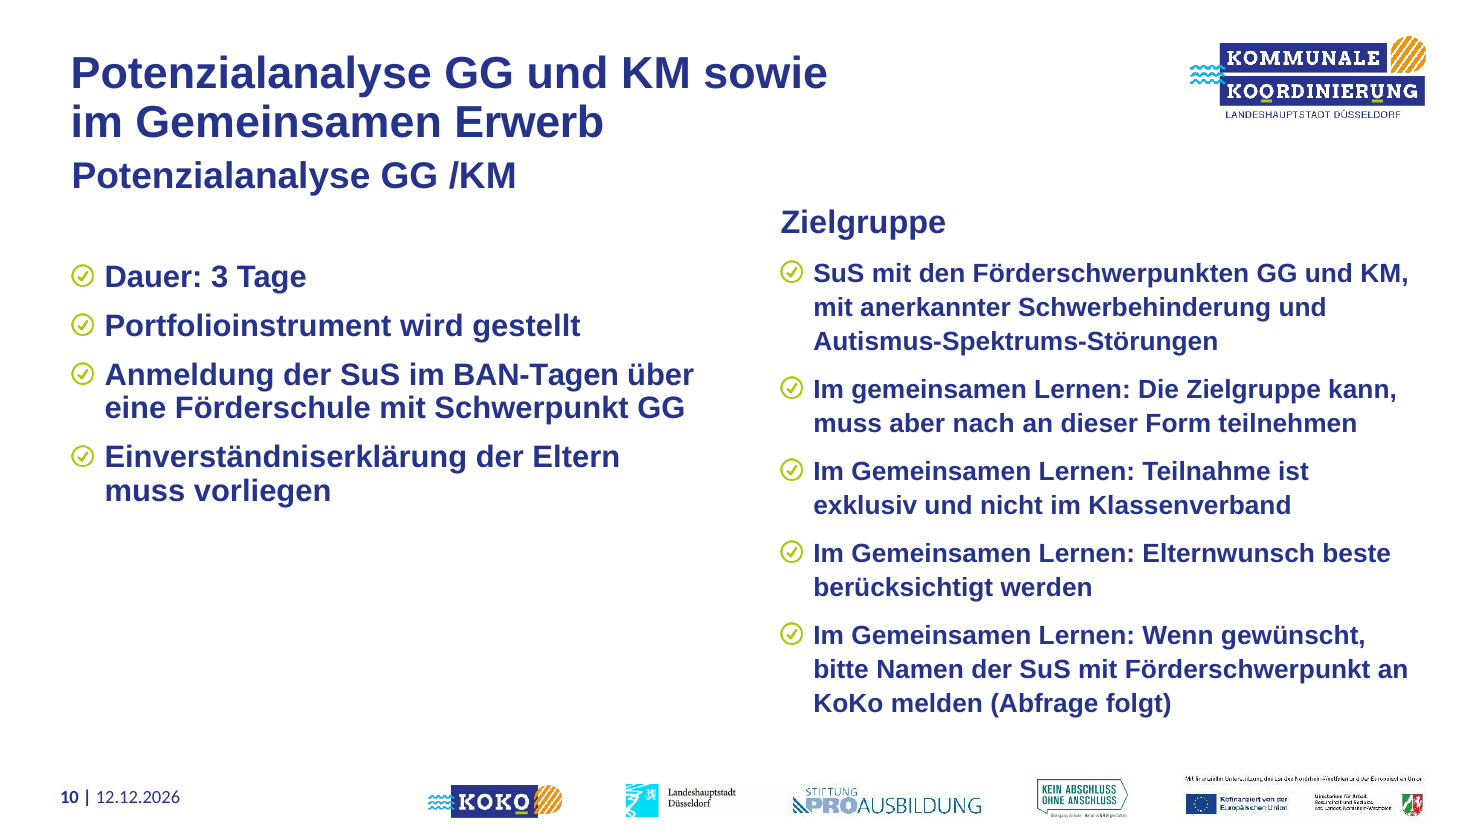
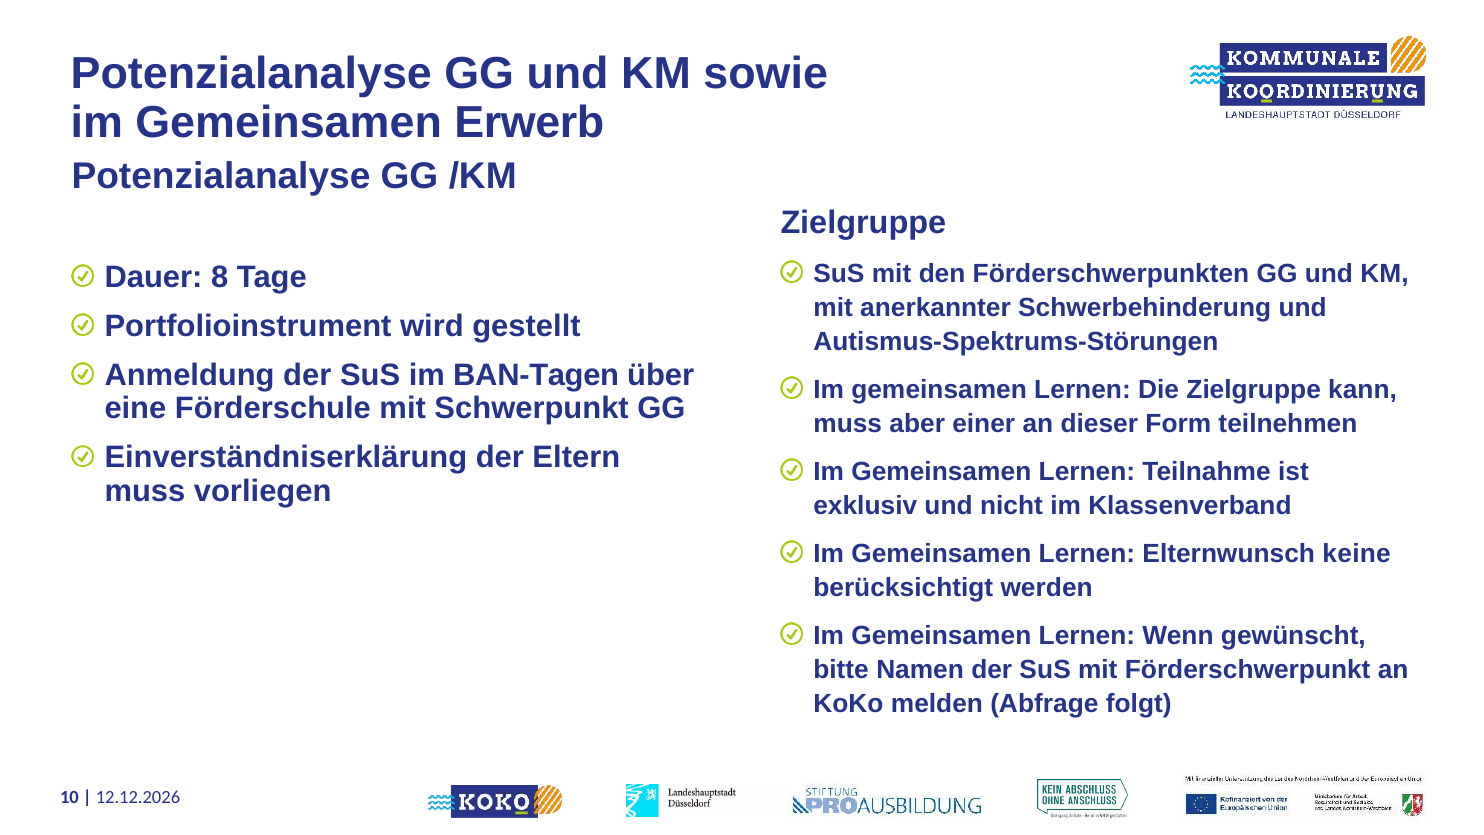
3: 3 -> 8 (220, 277)
nach: nach -> einer (984, 424)
beste: beste -> keine (1357, 554)
